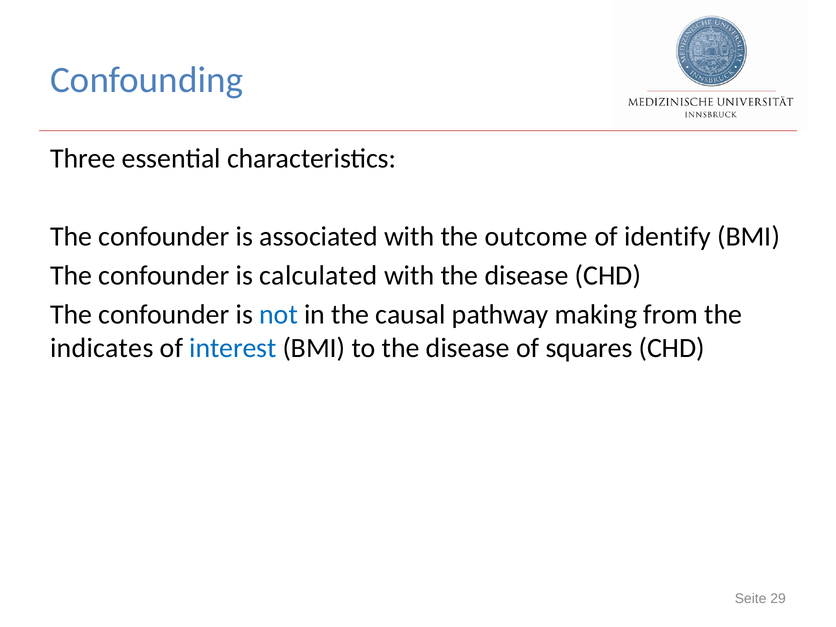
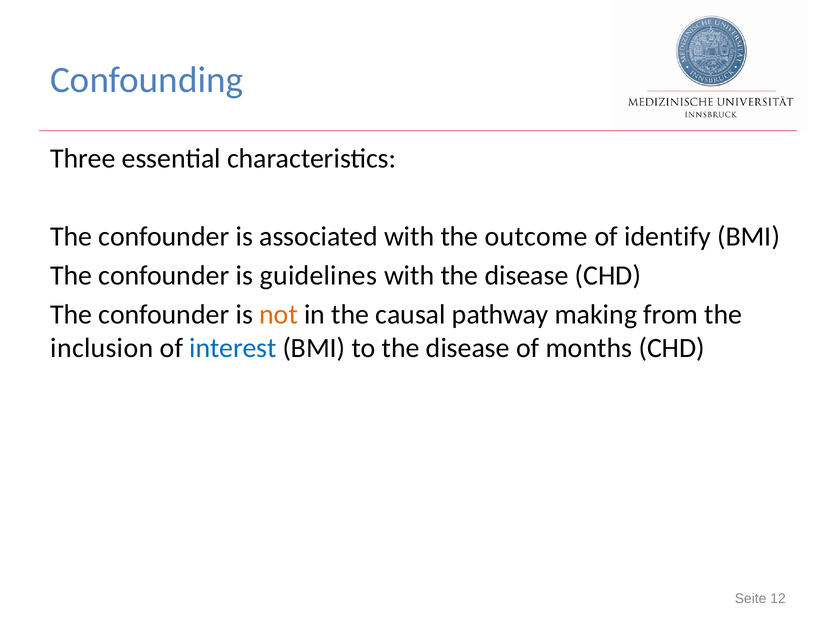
calculated: calculated -> guidelines (318, 276)
not colour: blue -> orange (279, 315)
indicates: indicates -> inclusion (102, 348)
squares: squares -> months (589, 348)
29: 29 -> 12 (778, 599)
